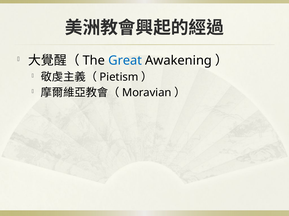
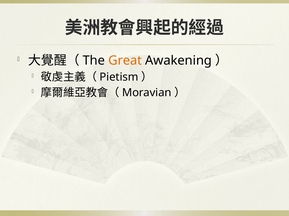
Great colour: blue -> orange (125, 61)
